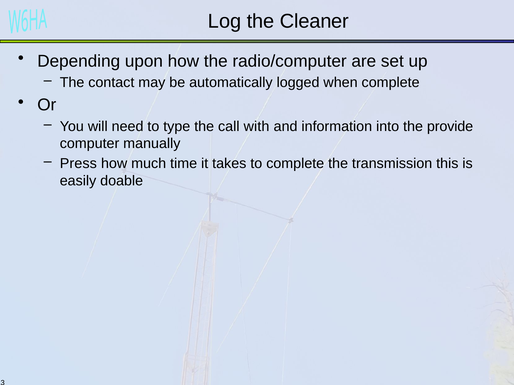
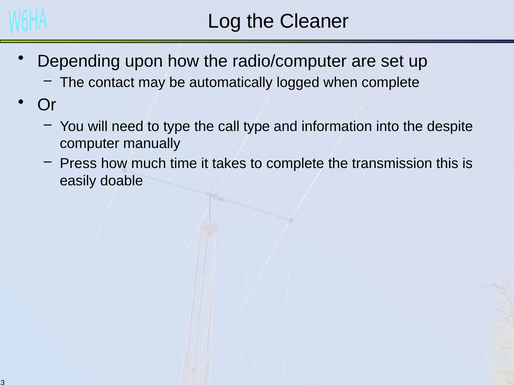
call with: with -> type (257, 127)
provide: provide -> despite (450, 127)
